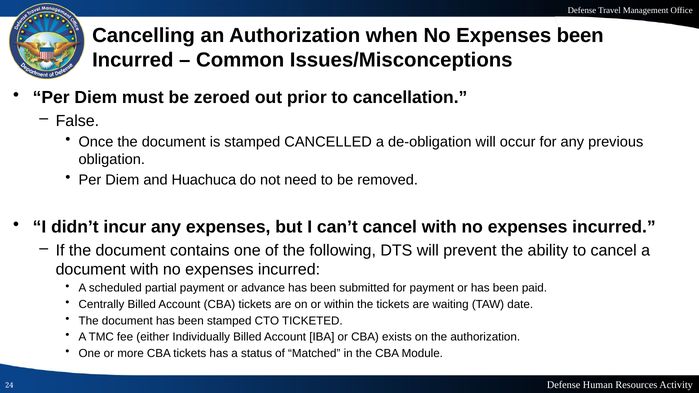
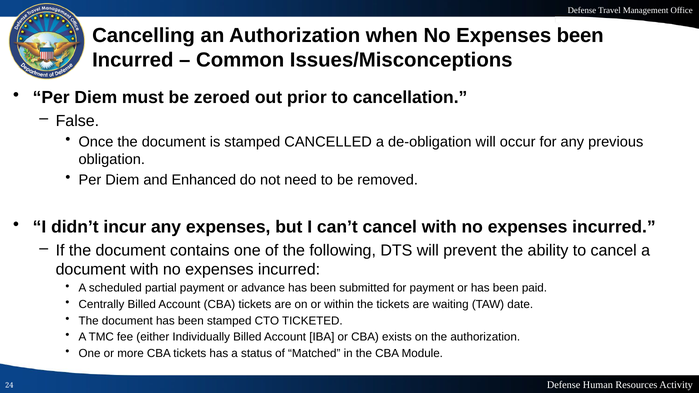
Huachuca: Huachuca -> Enhanced (204, 180)
